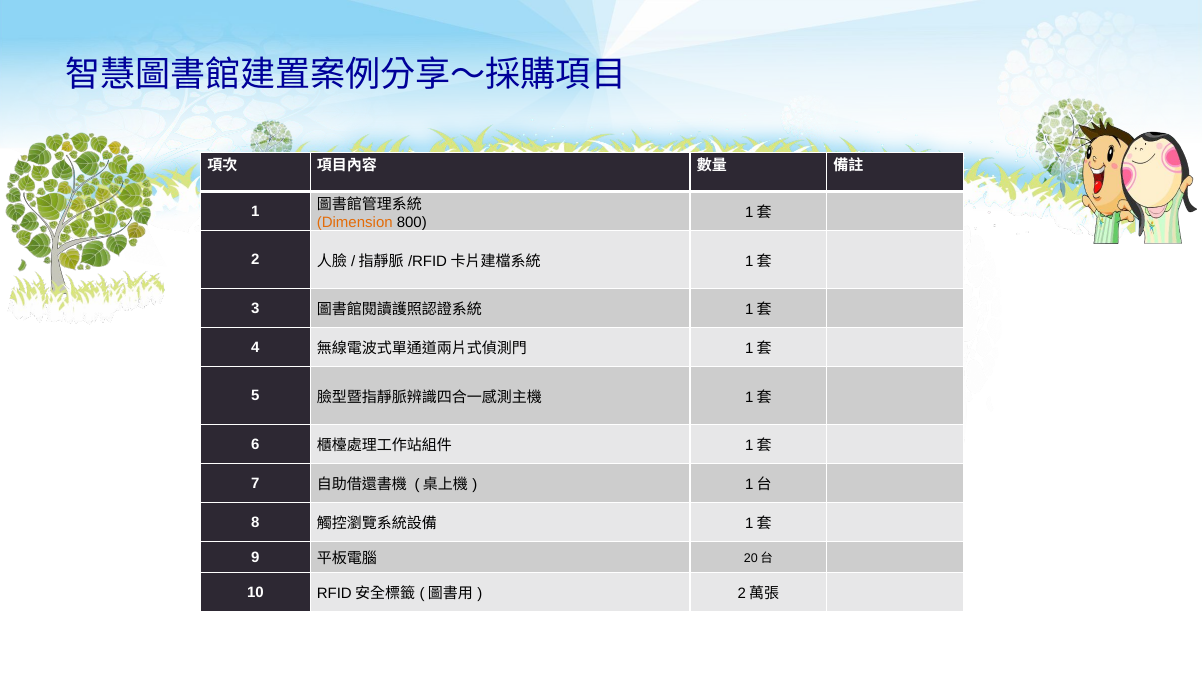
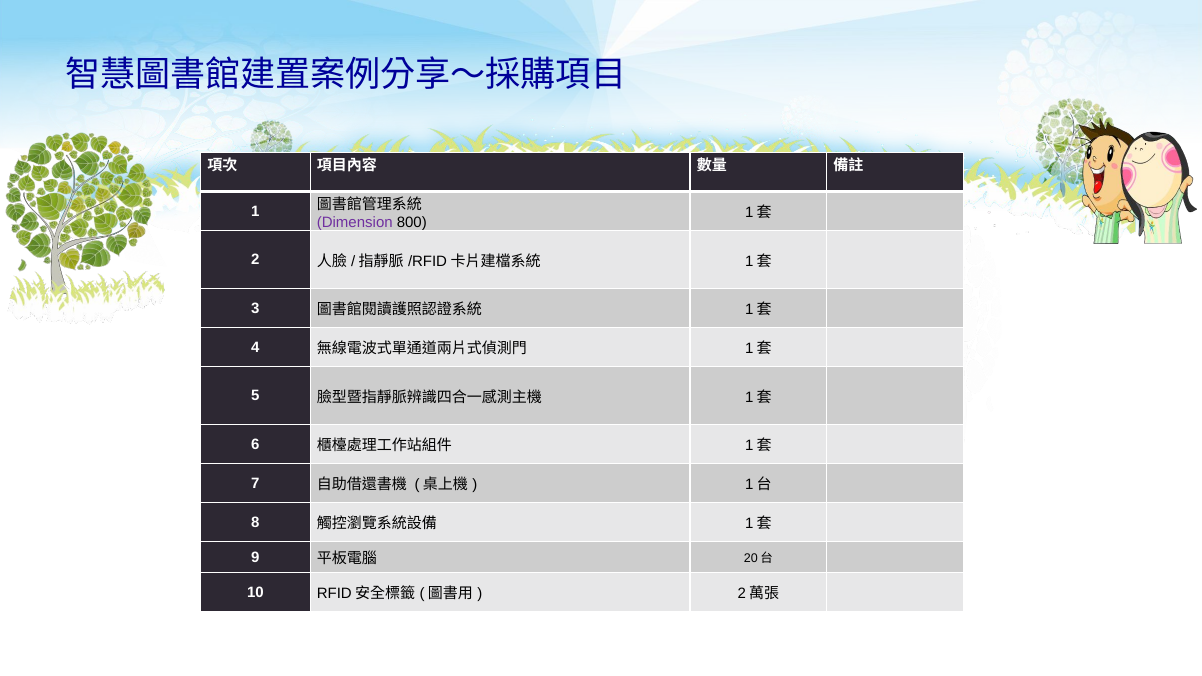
Dimension colour: orange -> purple (355, 222)
